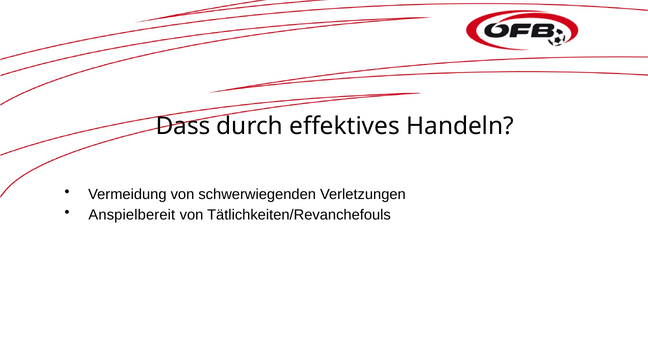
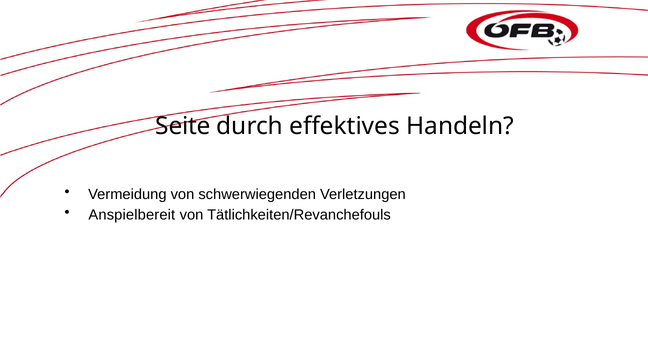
Dass: Dass -> Seite (183, 126)
